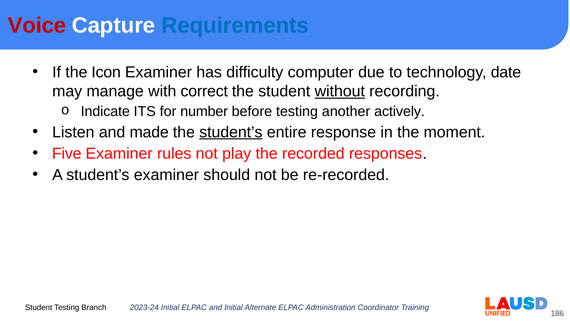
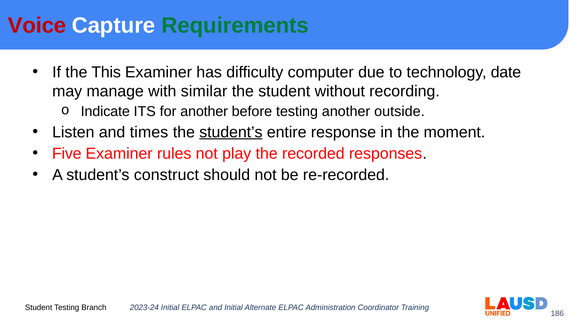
Requirements colour: blue -> green (235, 26)
Icon: Icon -> This (106, 72)
correct: correct -> similar (204, 91)
without underline: present -> none (340, 91)
for number: number -> another (204, 111)
actively: actively -> outside (399, 111)
made: made -> times (149, 132)
student’s examiner: examiner -> construct (166, 175)
